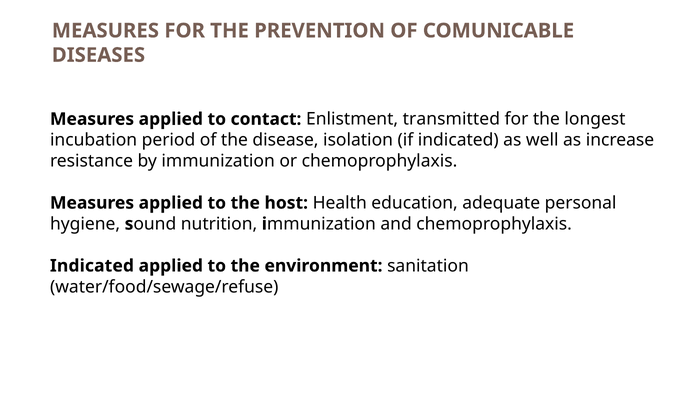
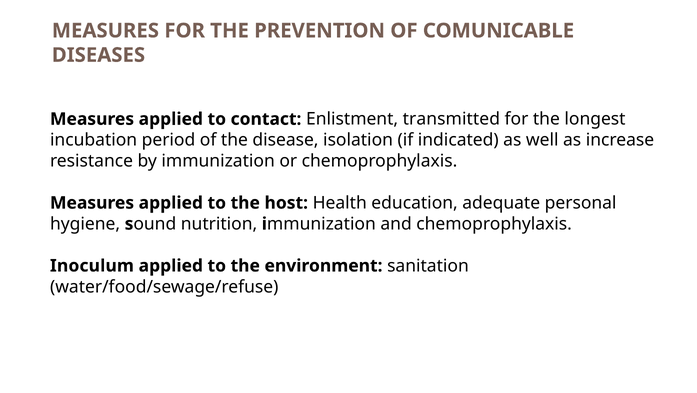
Indicated: Indicated -> Inoculum (92, 266)
